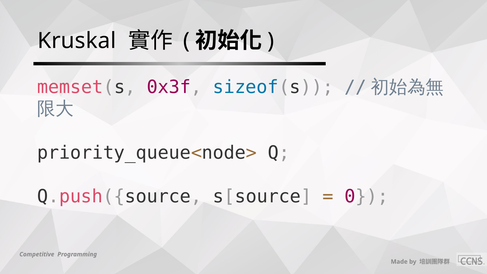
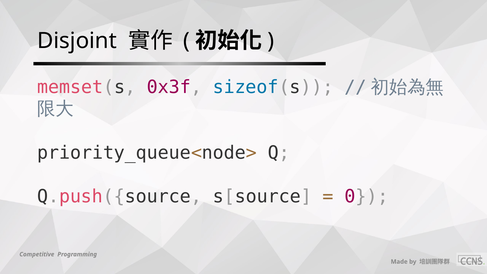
Kruskal: Kruskal -> Disjoint (77, 41)
